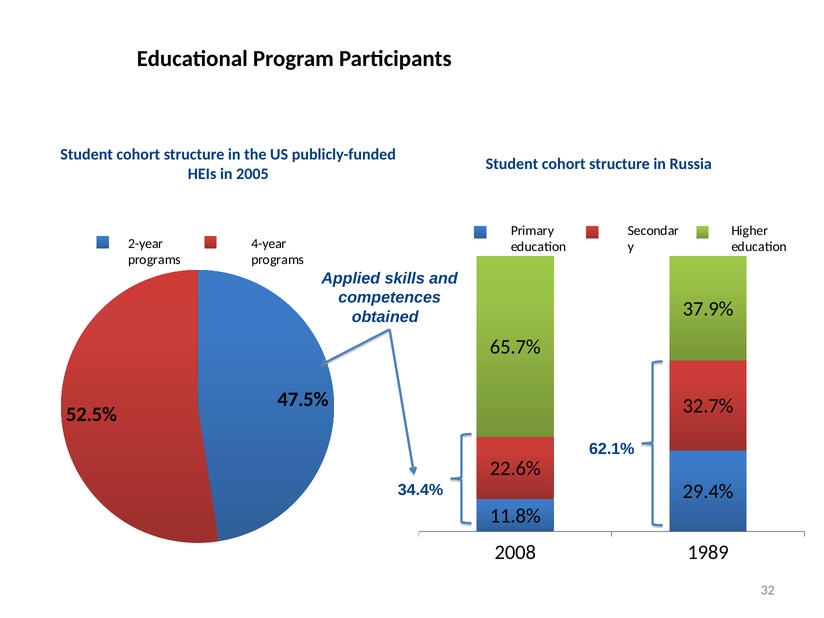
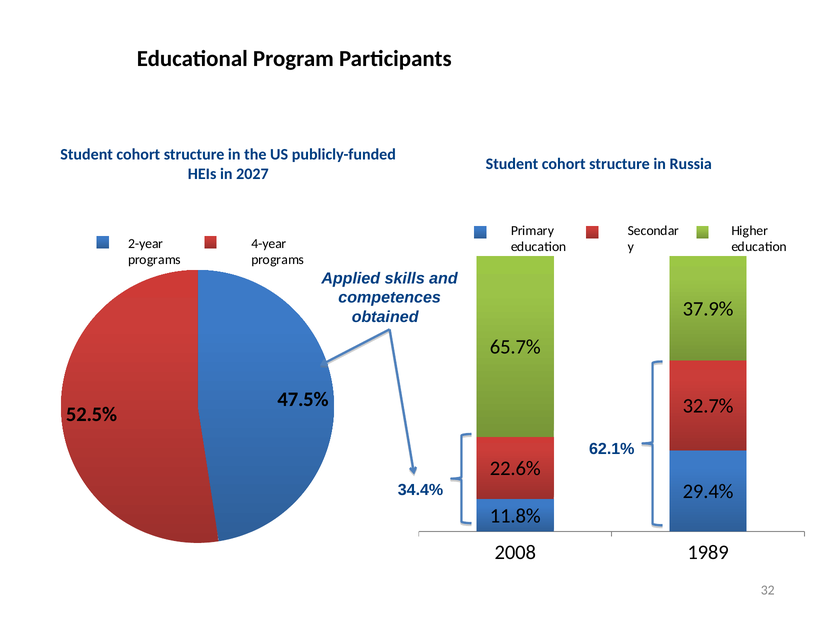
2005: 2005 -> 2027 (252, 174)
